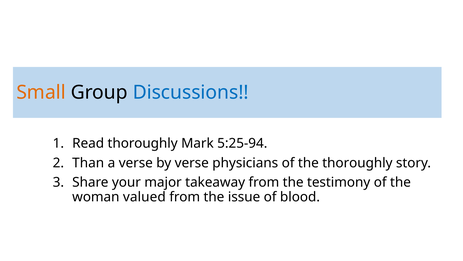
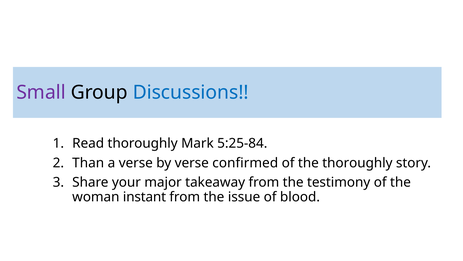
Small colour: orange -> purple (41, 92)
5:25-94: 5:25-94 -> 5:25-84 (242, 143)
physicians: physicians -> confirmed (245, 163)
valued: valued -> instant (144, 197)
